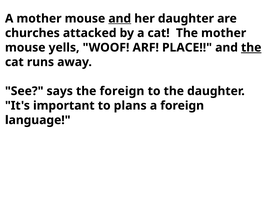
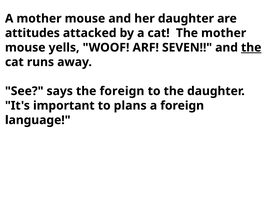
and underline: present -> none (120, 19)
churches: churches -> attitudes (32, 33)
PLACE: PLACE -> SEVEN (187, 48)
